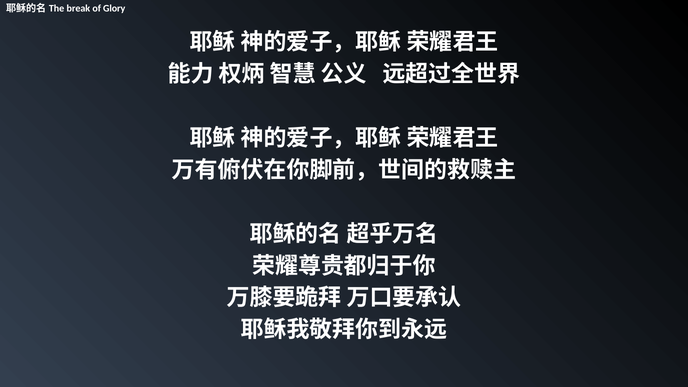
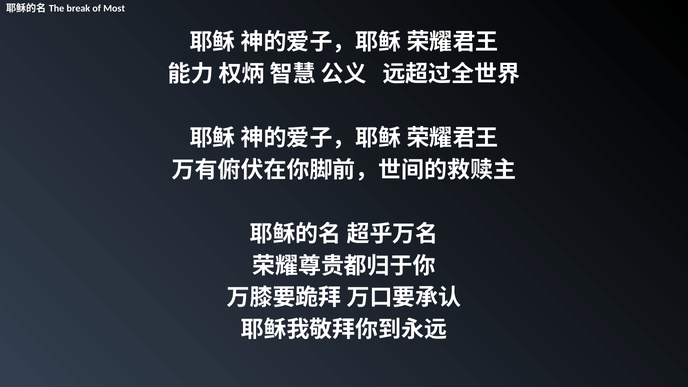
Glory: Glory -> Most (114, 8)
